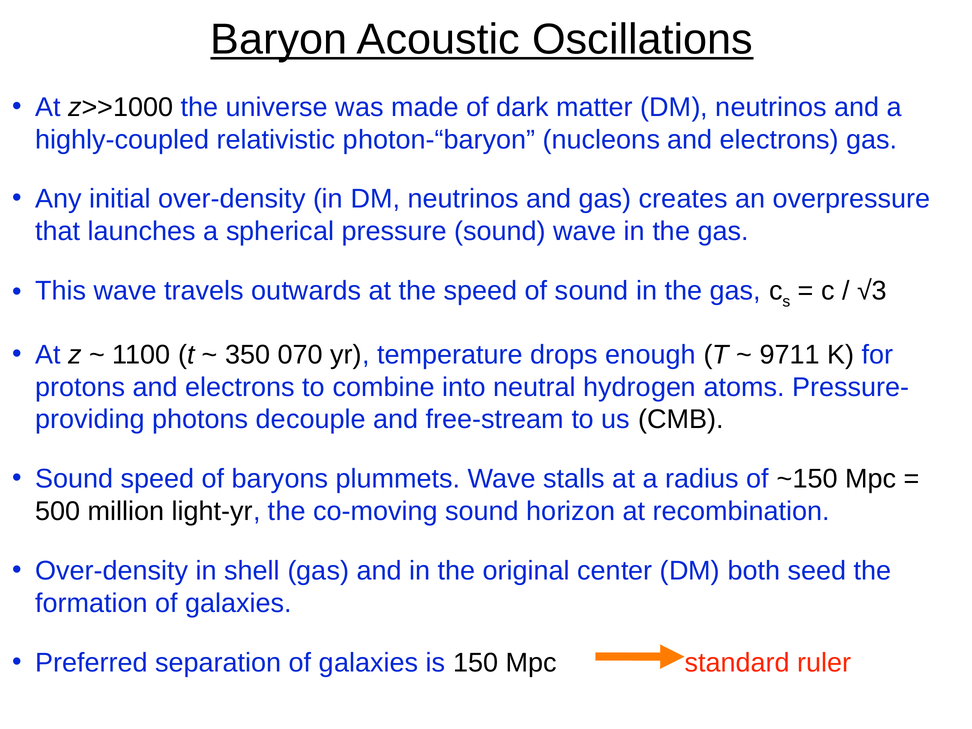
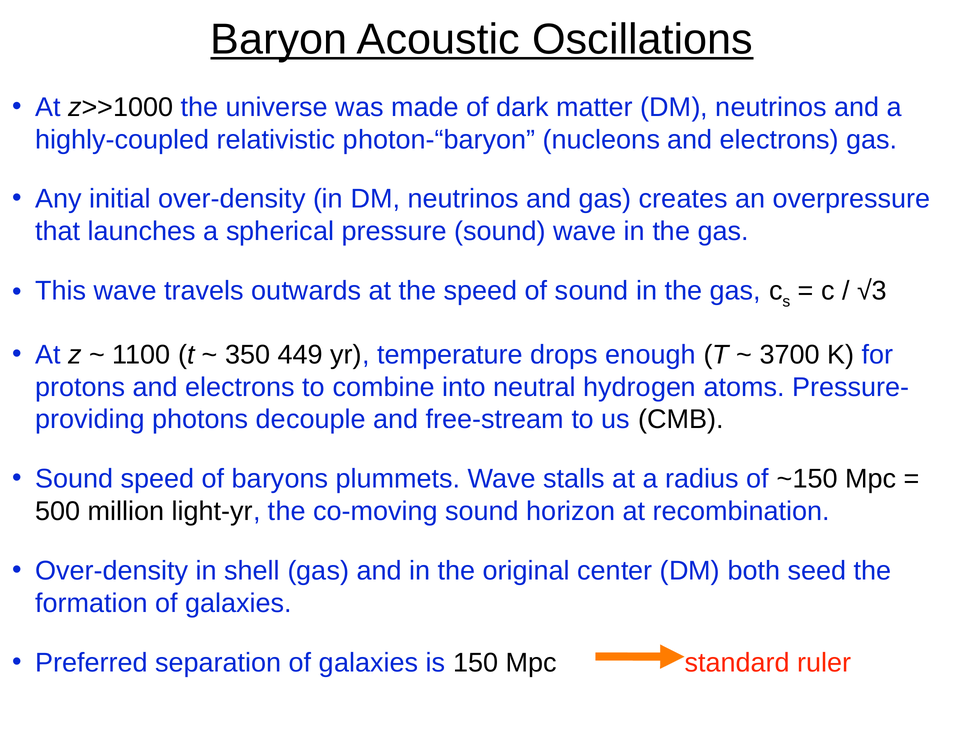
070: 070 -> 449 (300, 355)
9711: 9711 -> 3700 (790, 355)
